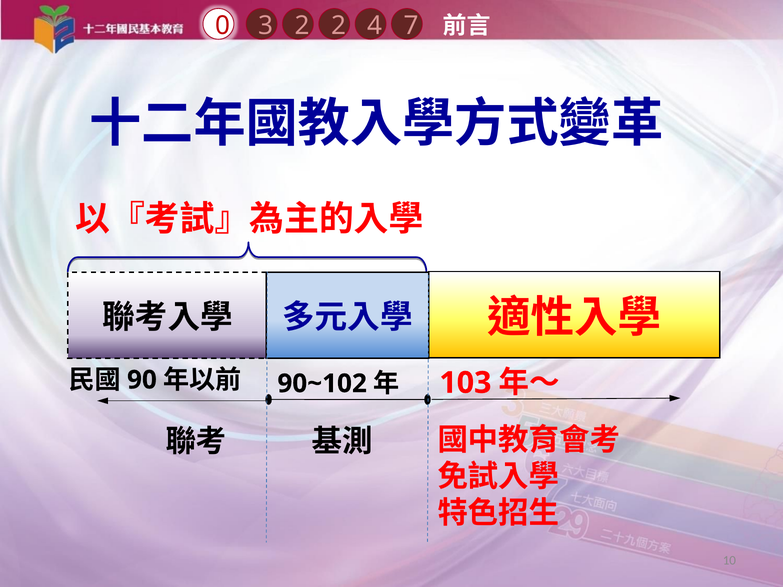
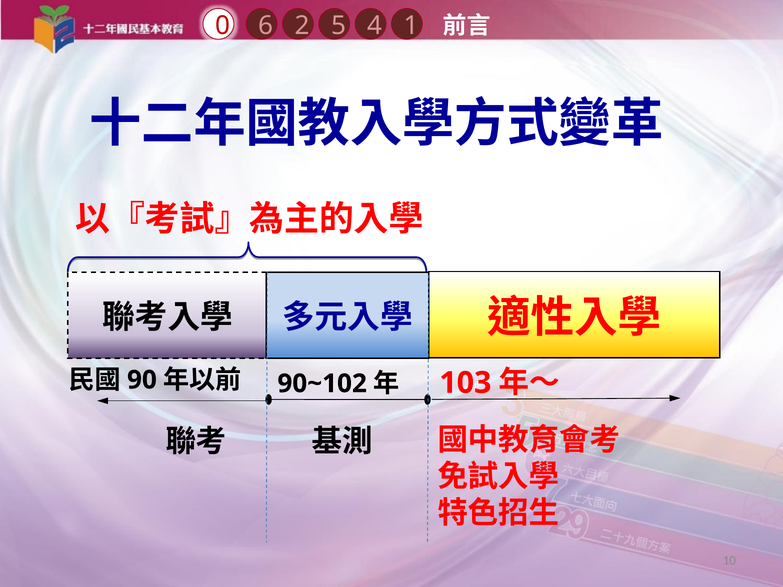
3: 3 -> 6 (266, 26)
2 2: 2 -> 5 (338, 26)
7: 7 -> 1 (411, 26)
